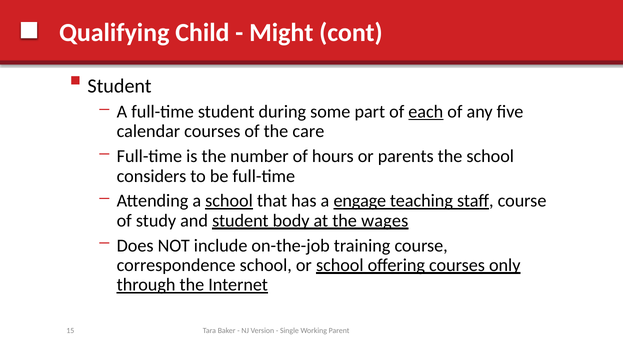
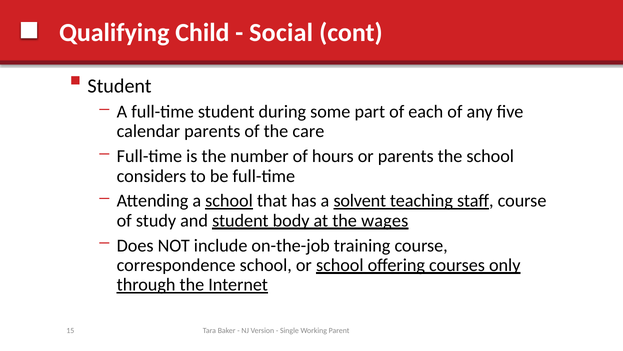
Might: Might -> Social (281, 32)
each underline: present -> none (426, 112)
calendar courses: courses -> parents (212, 131)
engage: engage -> solvent (360, 201)
